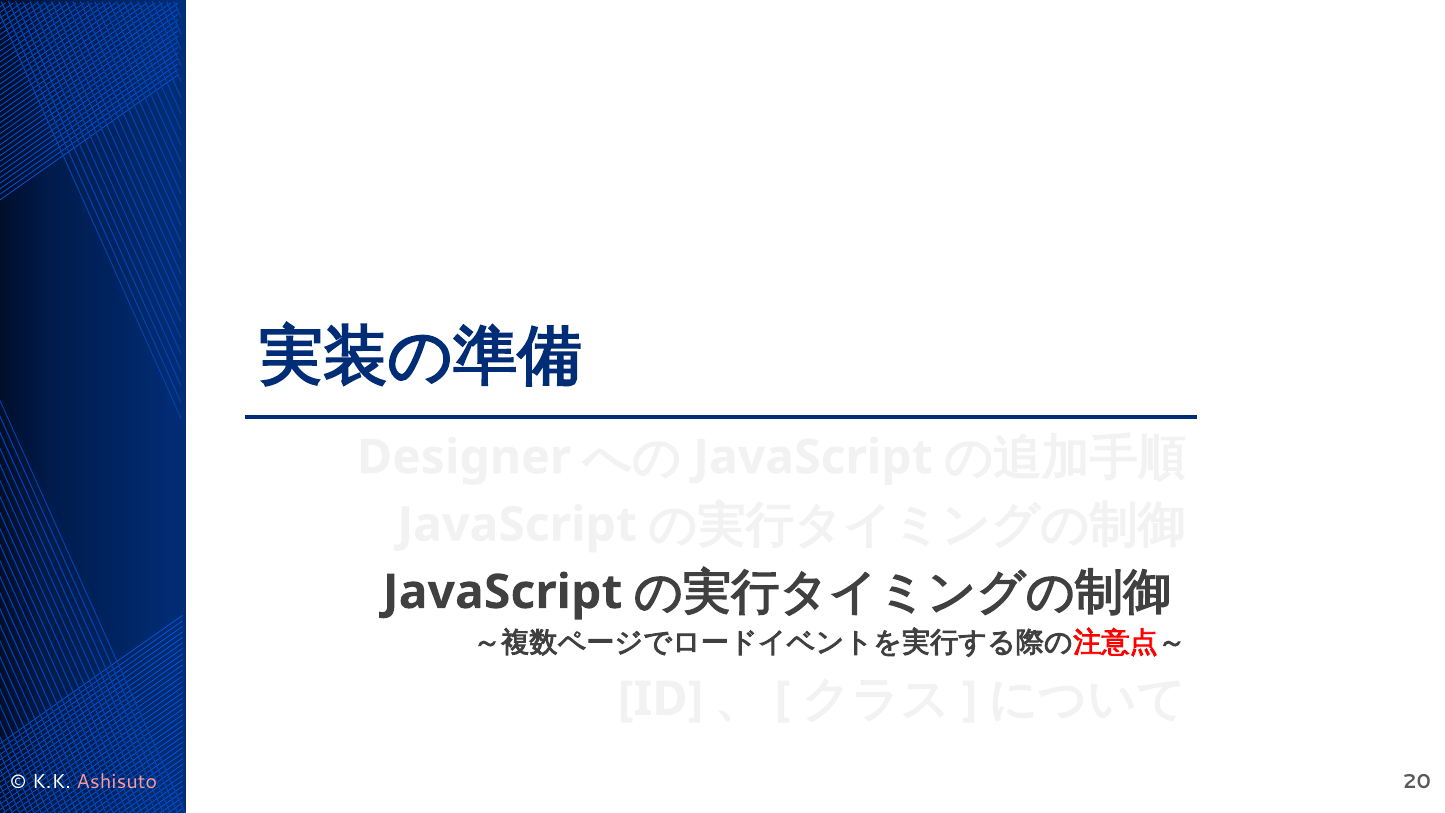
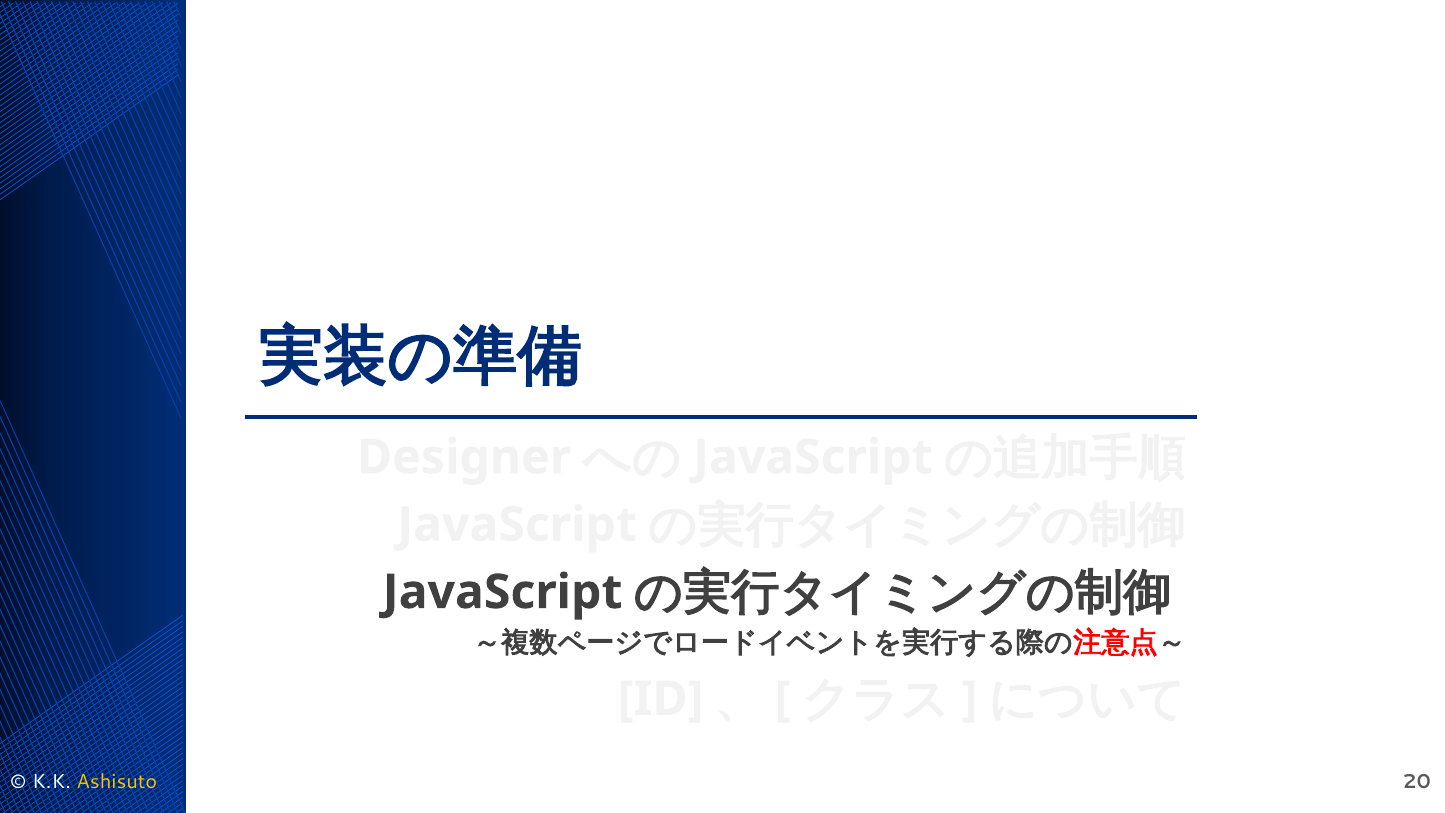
Ashisuto colour: pink -> yellow (117, 782)
